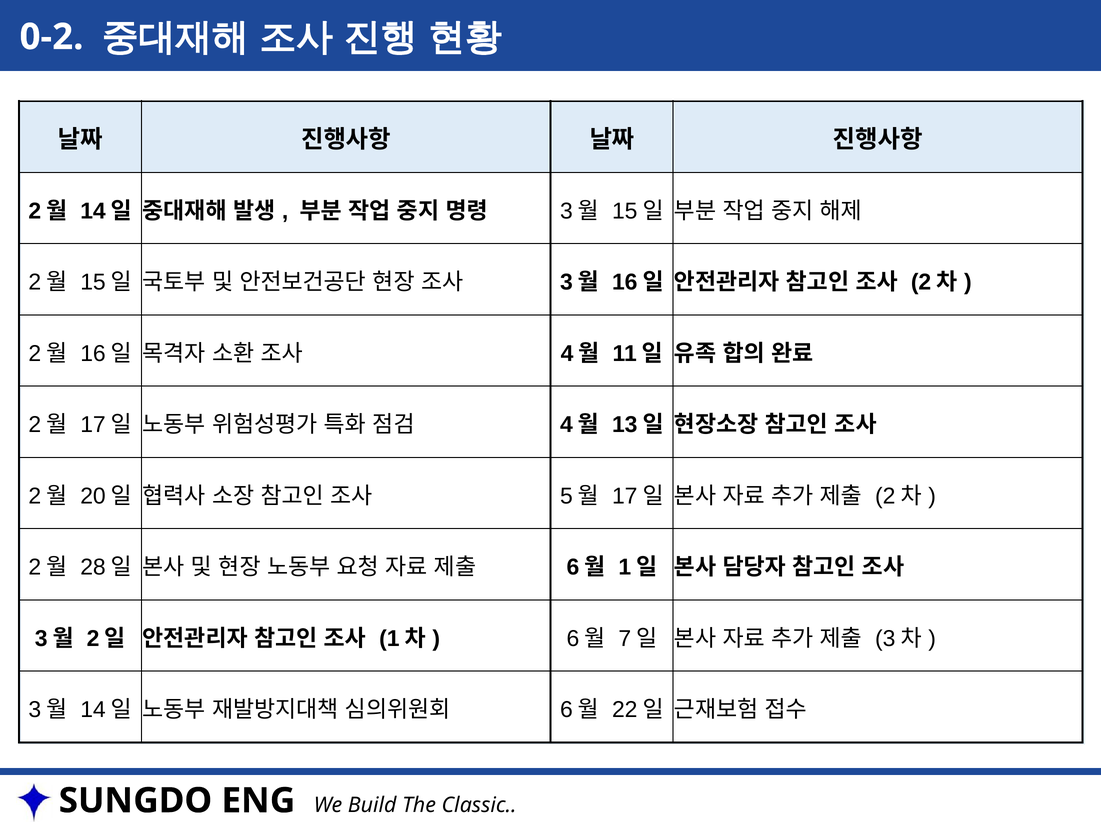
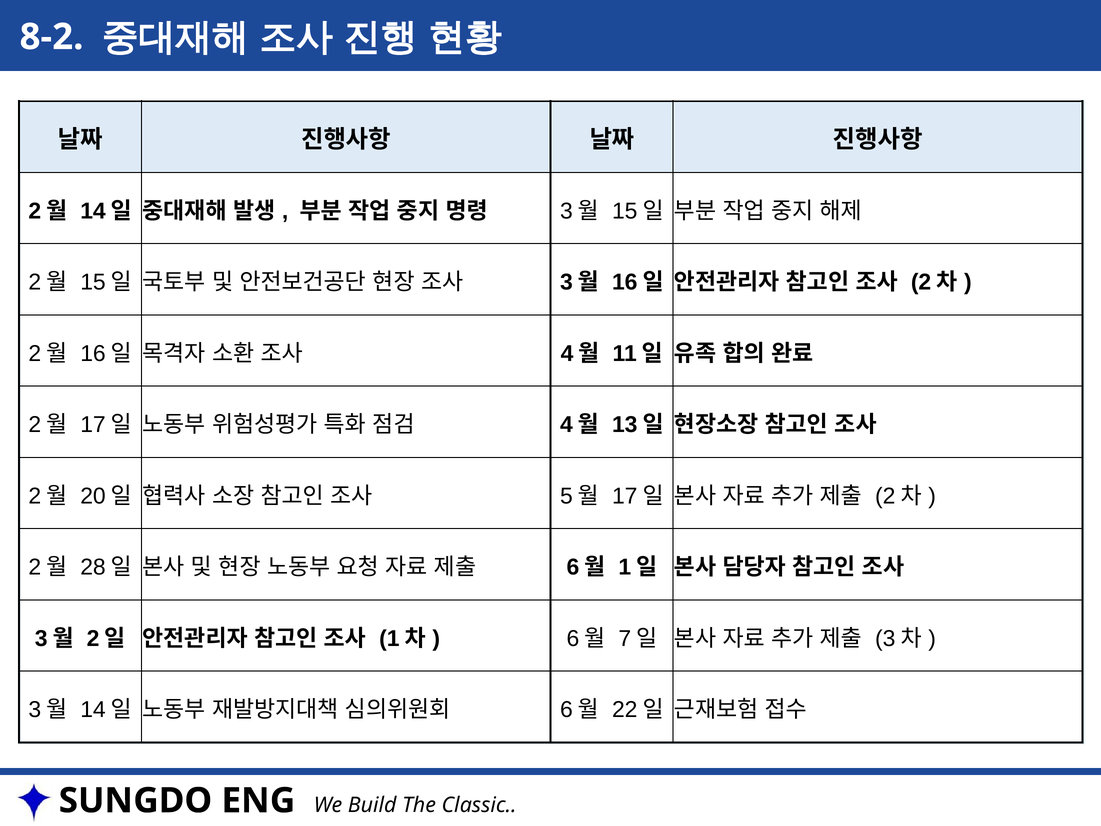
0-2: 0-2 -> 8-2 (52, 37)
